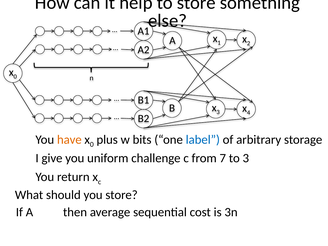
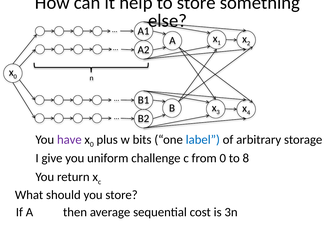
have colour: orange -> purple (69, 140)
from 7: 7 -> 0 (223, 158)
to 3: 3 -> 8 (246, 158)
